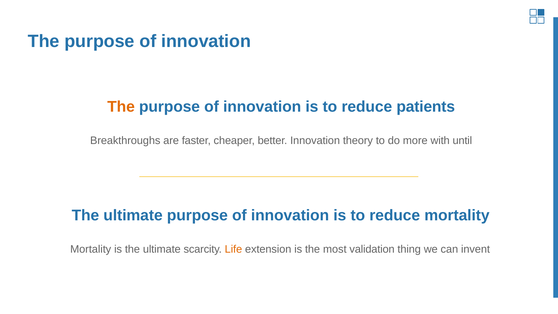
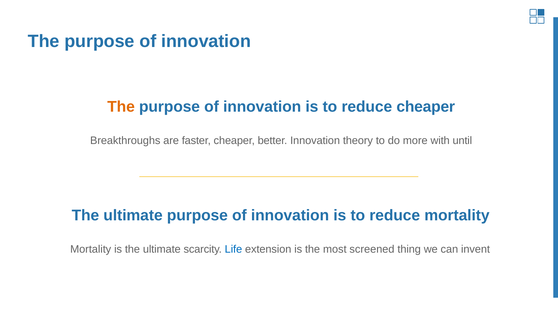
reduce patients: patients -> cheaper (426, 107)
Life colour: orange -> blue (233, 249)
validation: validation -> screened (372, 249)
